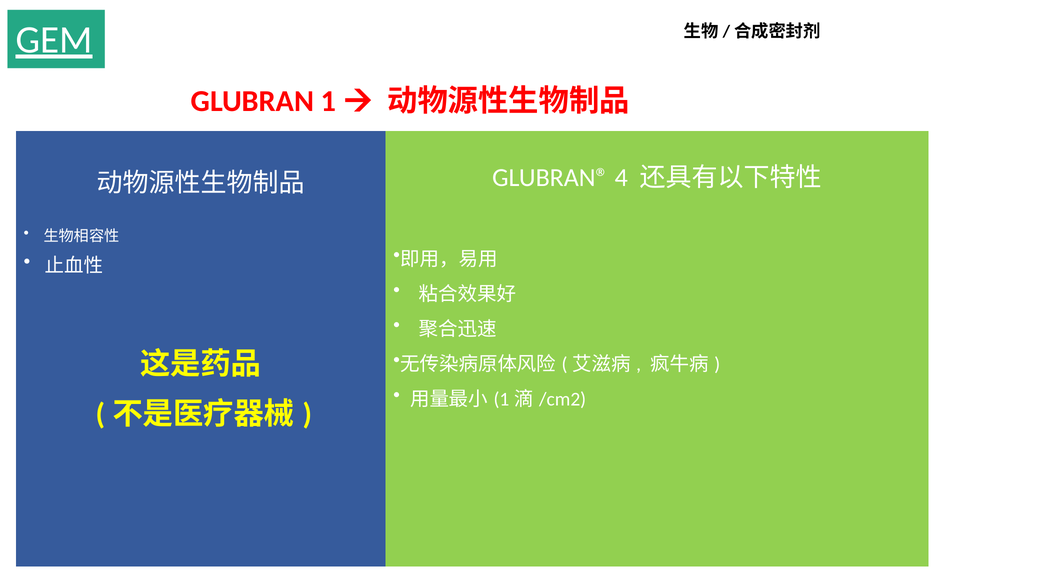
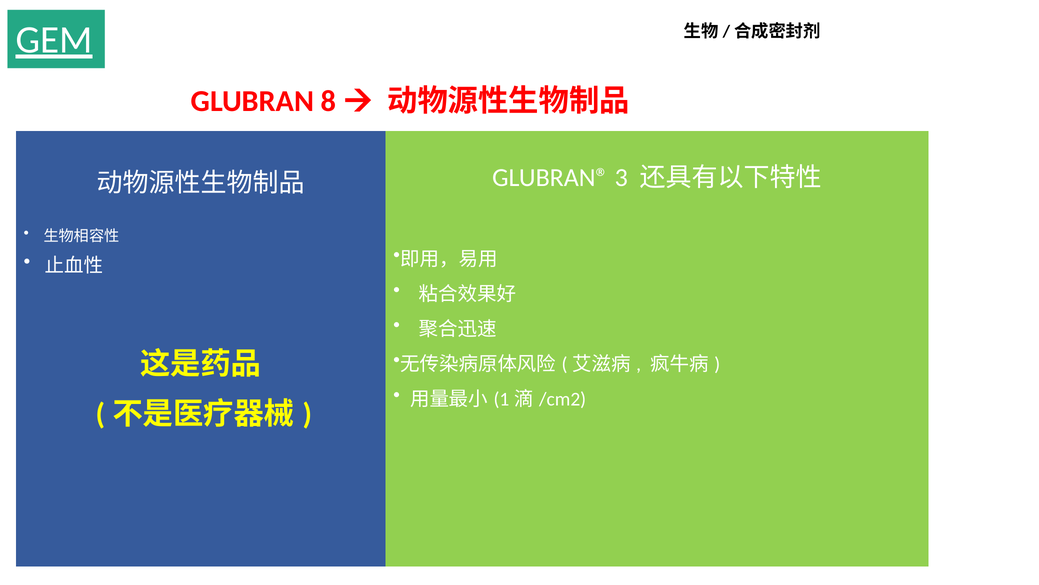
1: 1 -> 8 (329, 101)
4: 4 -> 3 (621, 178)
